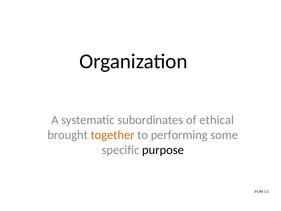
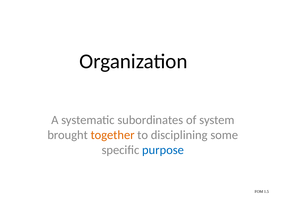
ethical: ethical -> system (217, 120)
performing: performing -> disciplining (179, 135)
purpose colour: black -> blue (163, 150)
